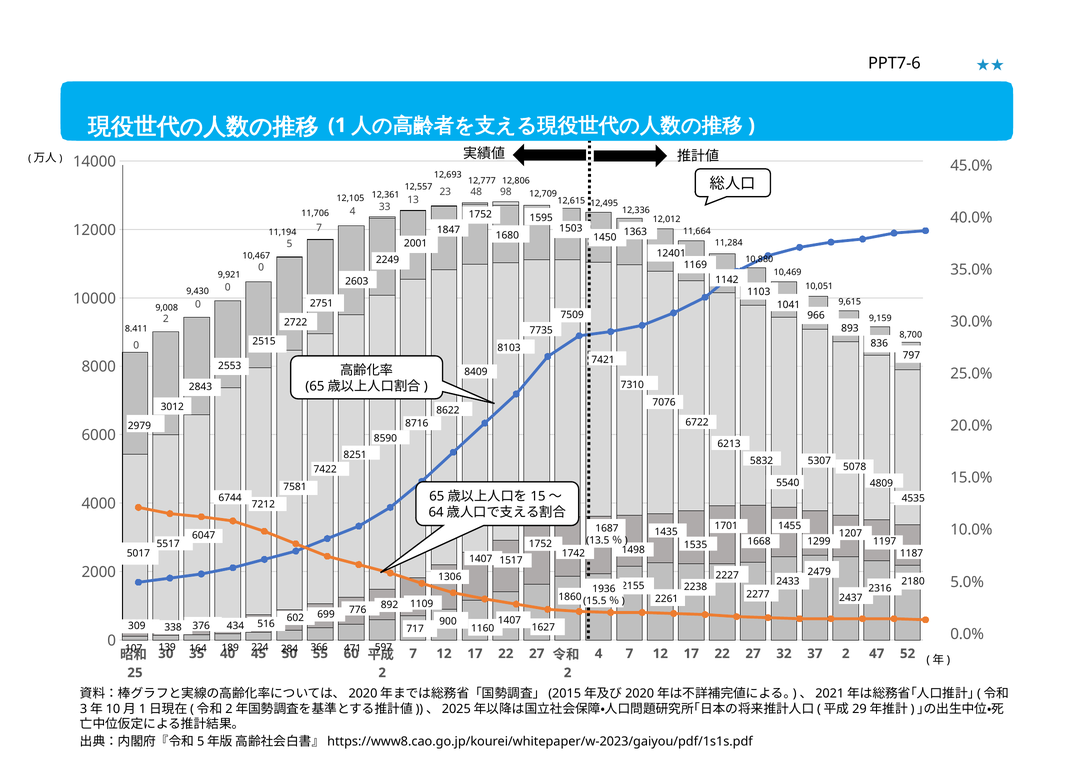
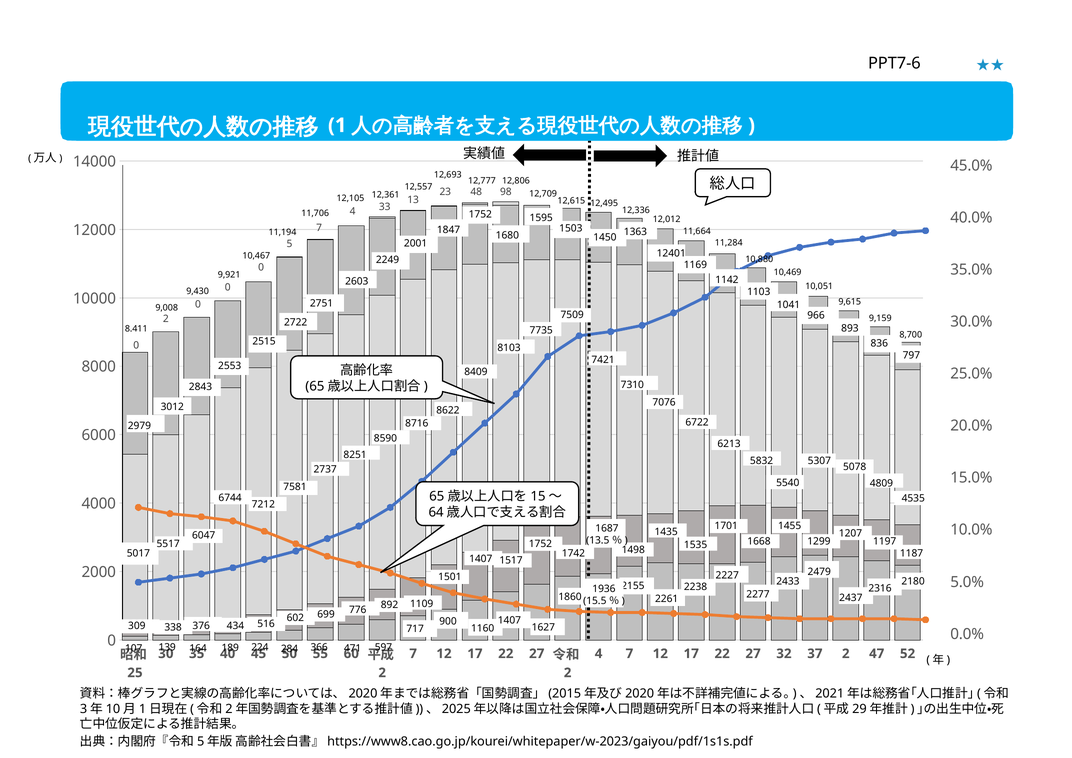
7422: 7422 -> 2737 (325, 469)
1306: 1306 -> 1501 (450, 577)
